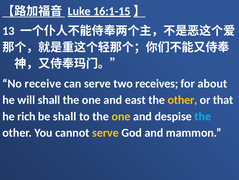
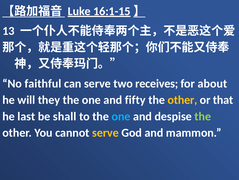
receive: receive -> faithful (43, 83)
will shall: shall -> they (49, 100)
east: east -> fifty (135, 100)
rich: rich -> last (26, 116)
one colour: yellow -> light blue (121, 116)
the colour: light blue -> light green (203, 116)
